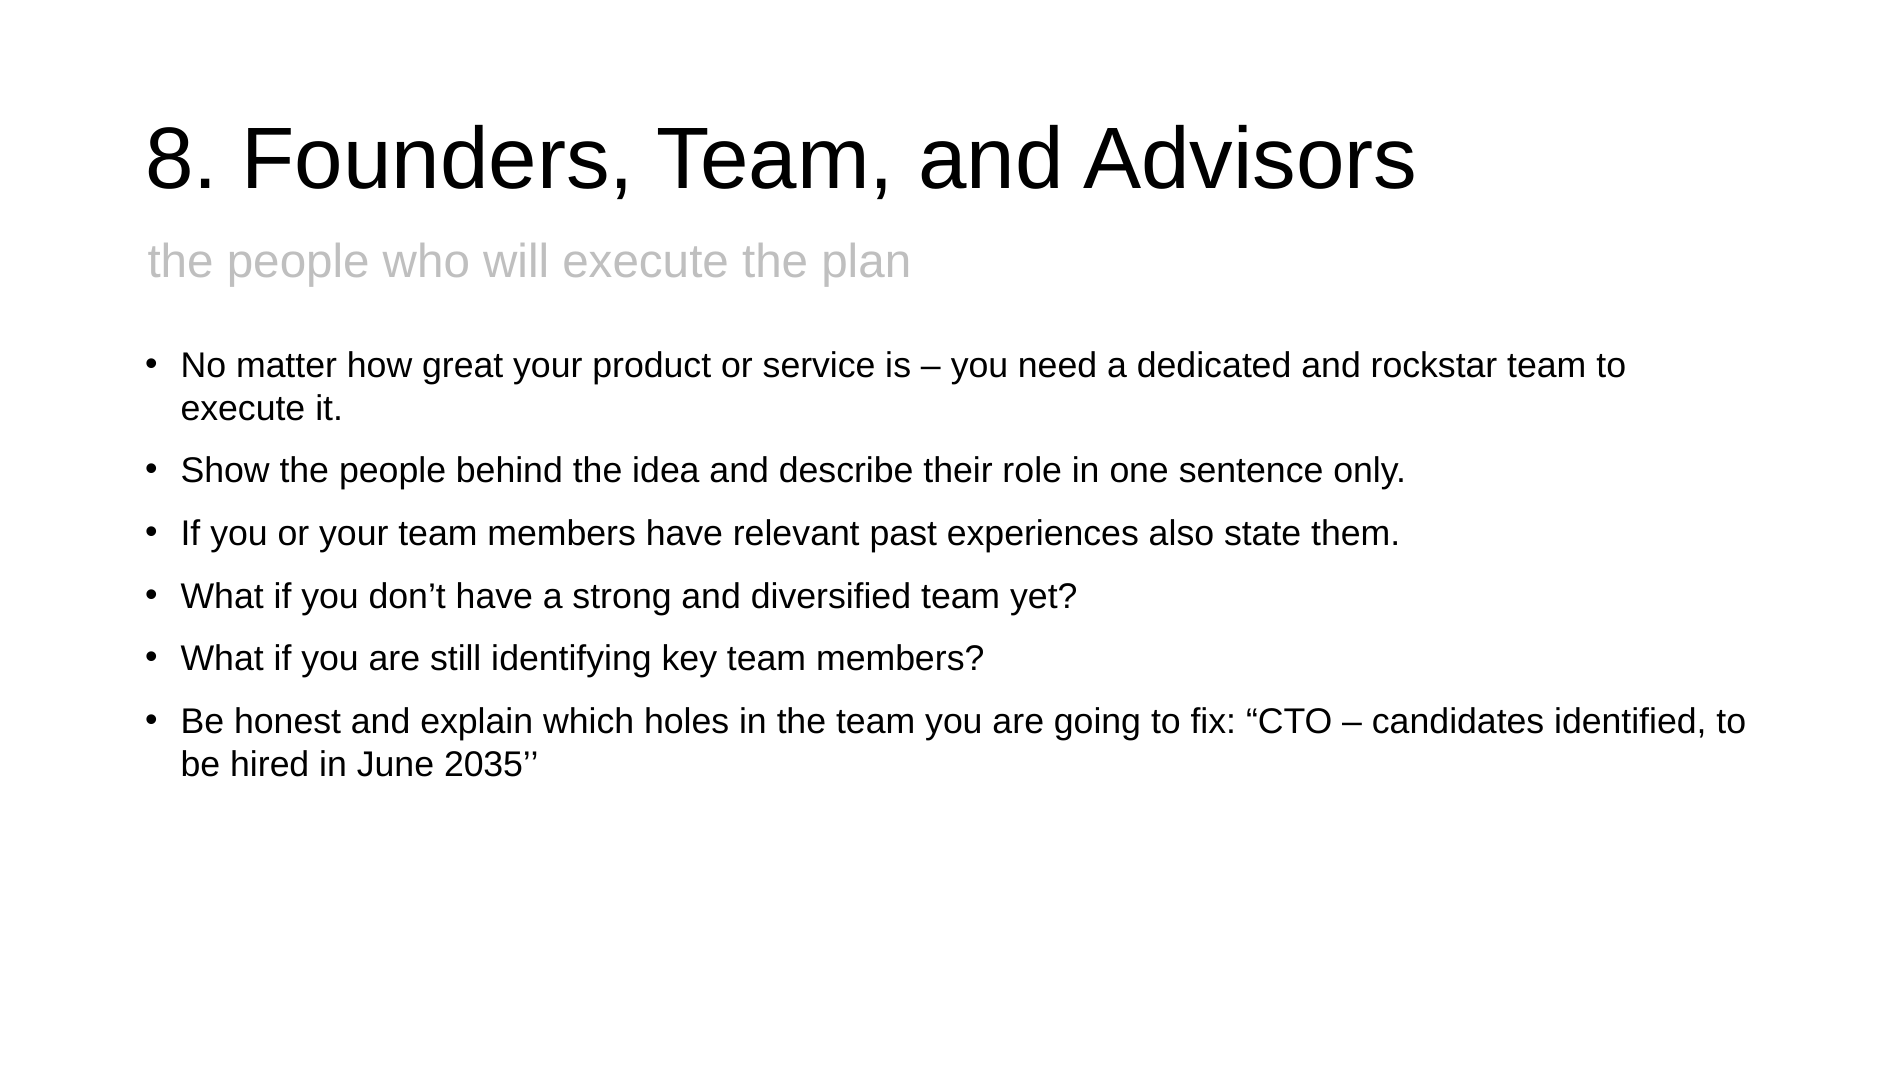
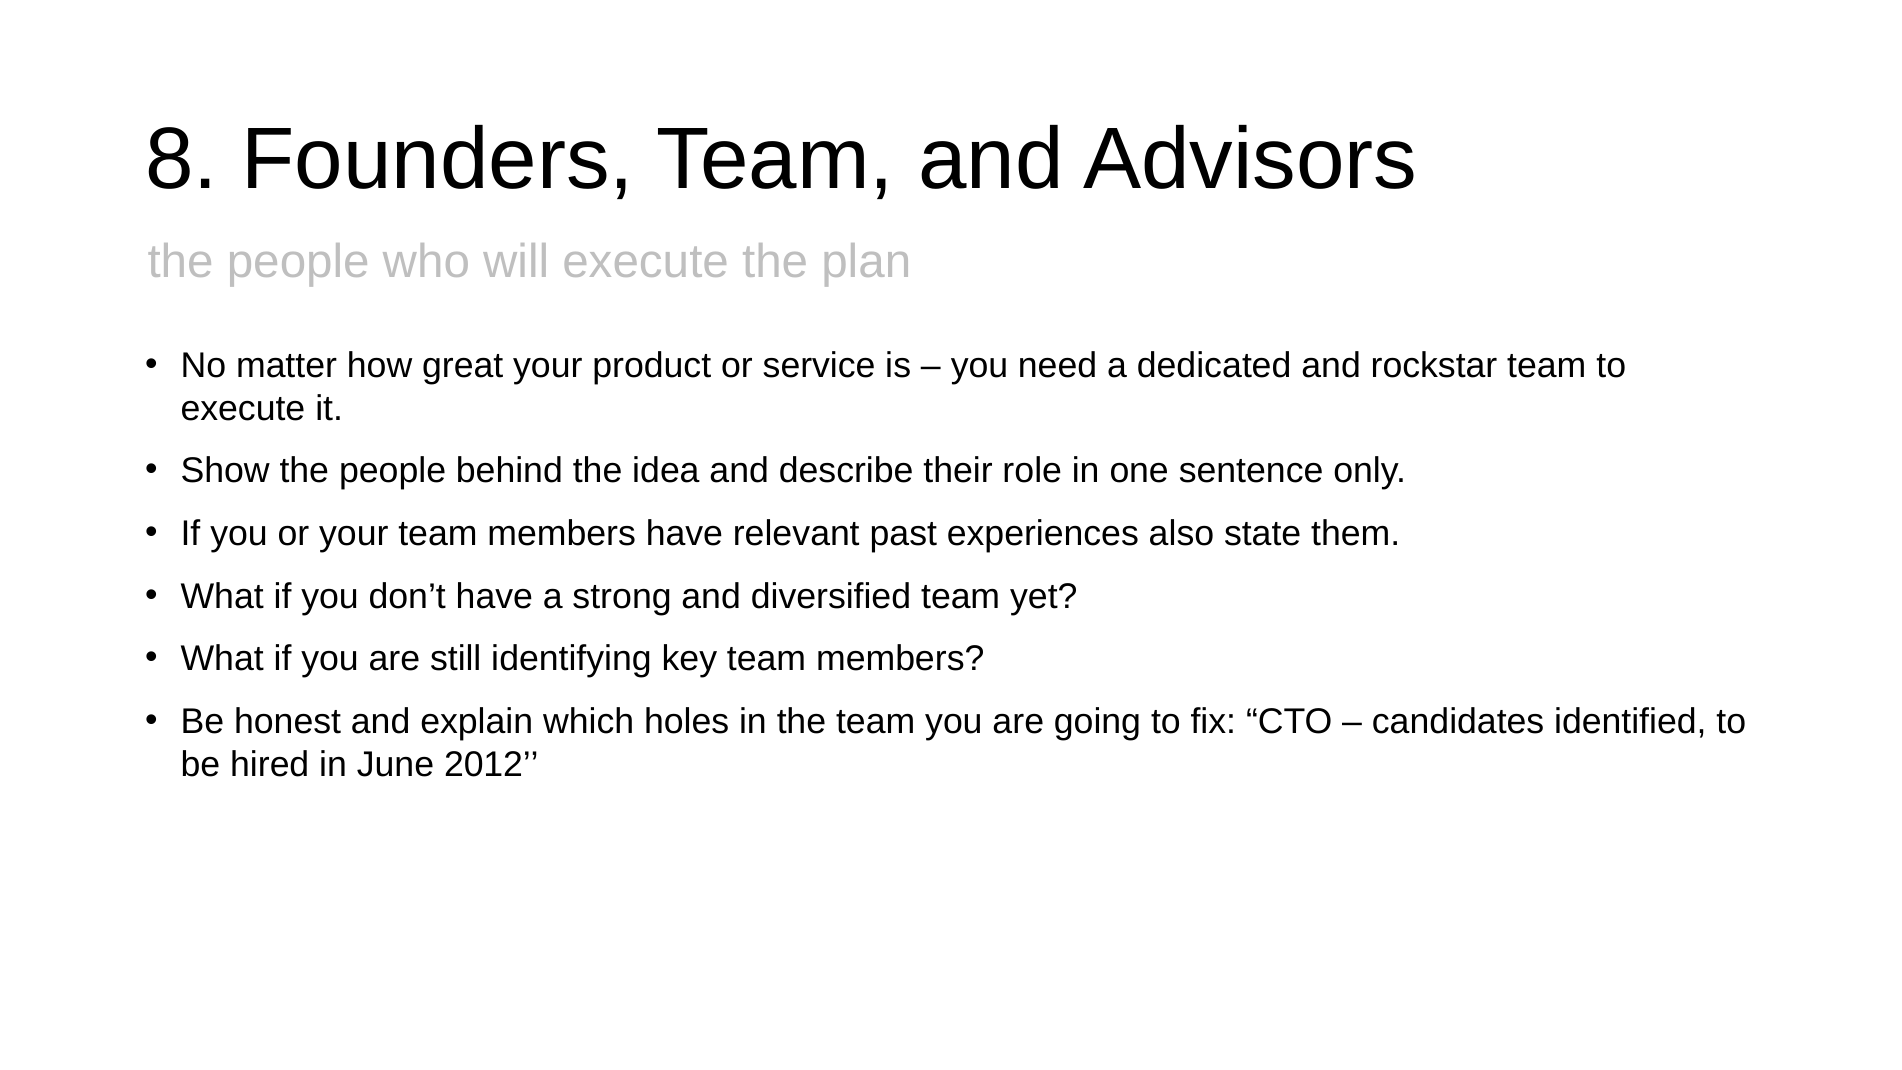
2035: 2035 -> 2012 (491, 764)
